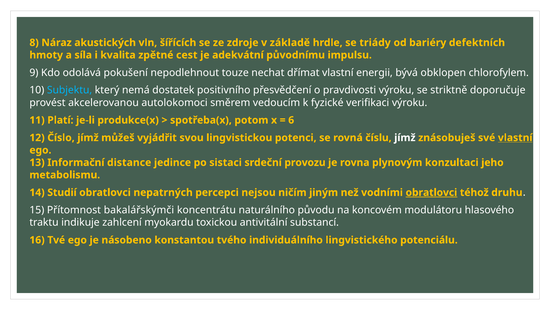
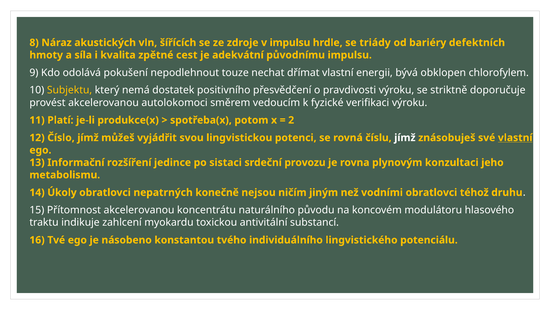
v základě: základě -> impulsu (290, 43)
Subjektu colour: light blue -> yellow (70, 90)
6: 6 -> 2 (291, 120)
distance: distance -> rozšíření (129, 162)
Studií: Studií -> Úkoly (62, 192)
percepci: percepci -> konečně (217, 192)
obratlovci underline: present -> none (431, 192)
Přítomnost bakalářskýmči: bakalářskýmči -> akcelerovanou (139, 210)
